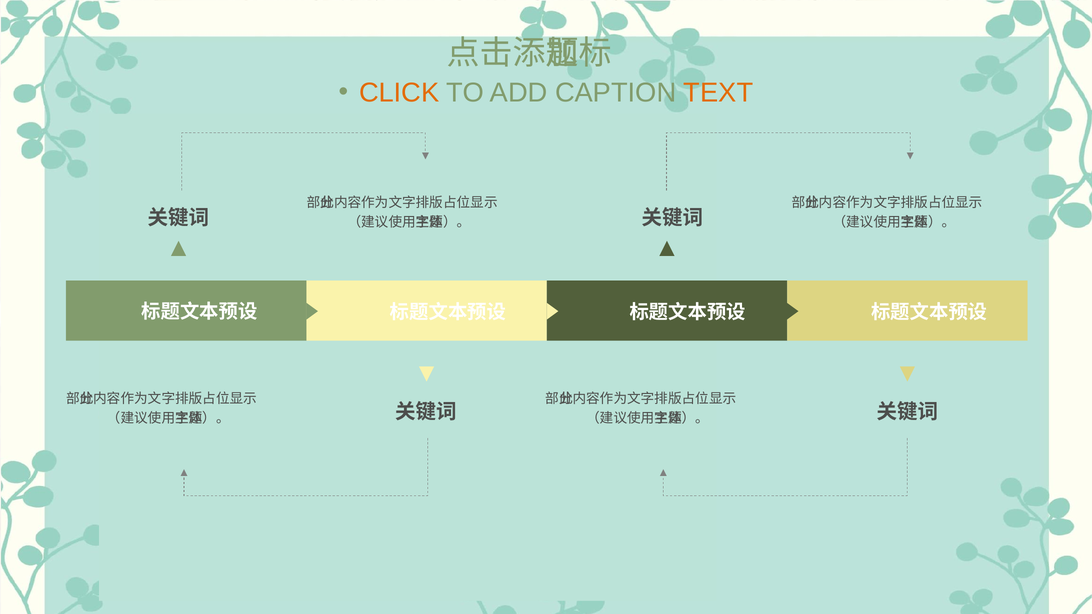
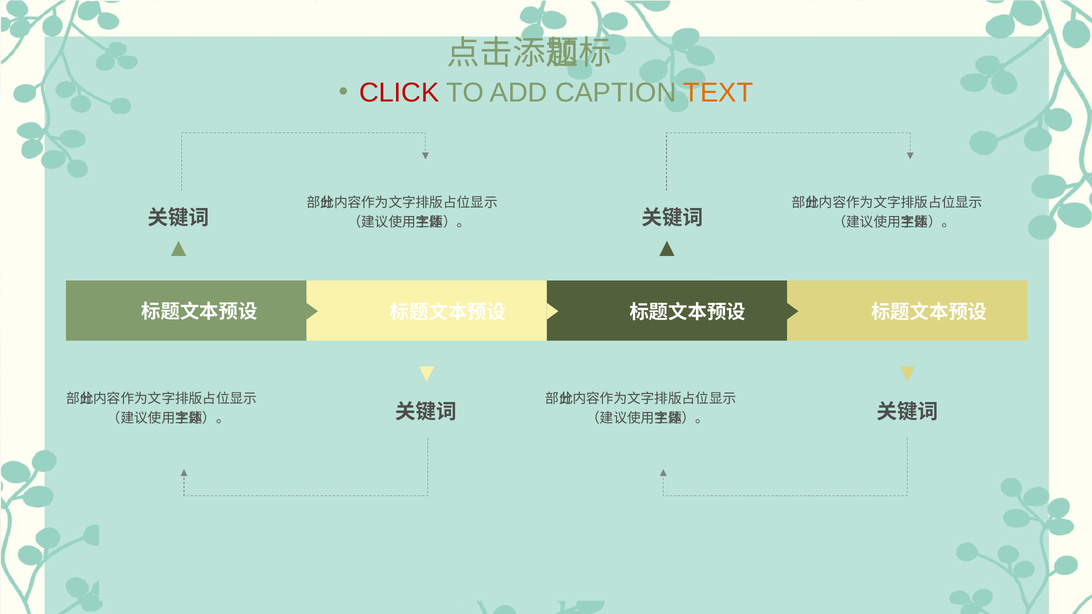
CLICK colour: orange -> red (399, 93)
